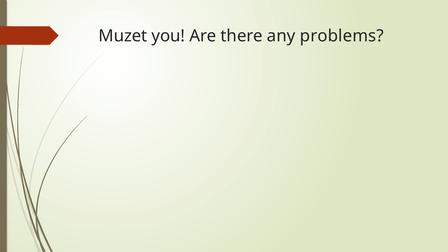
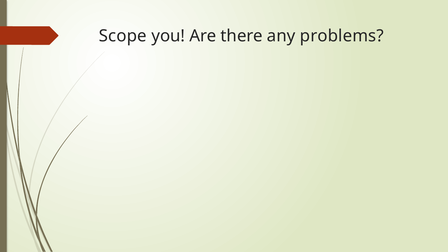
Muzet: Muzet -> Scope (123, 36)
